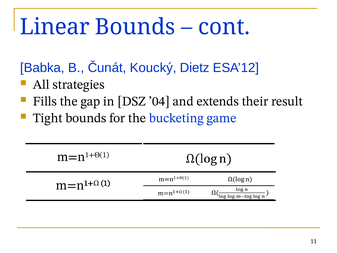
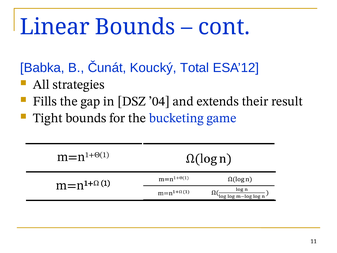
Dietz: Dietz -> Total (195, 68)
